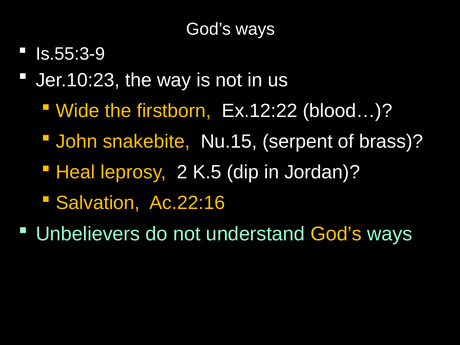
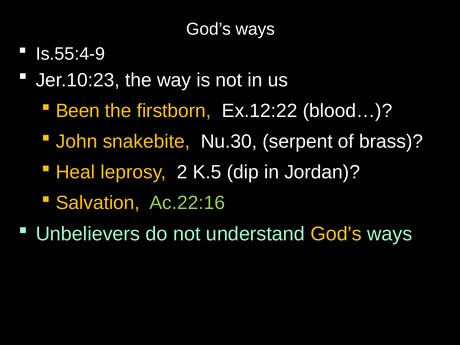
Is.55:3-9: Is.55:3-9 -> Is.55:4-9 (70, 54)
Wide: Wide -> Been (78, 111)
Nu.15: Nu.15 -> Nu.30 (229, 141)
Ac.22:16 colour: yellow -> light green (187, 203)
